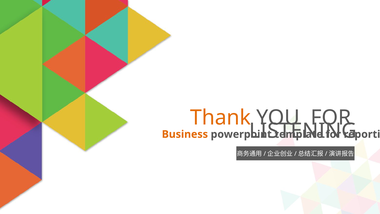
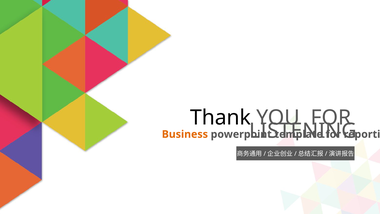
Thank colour: orange -> black (221, 118)
